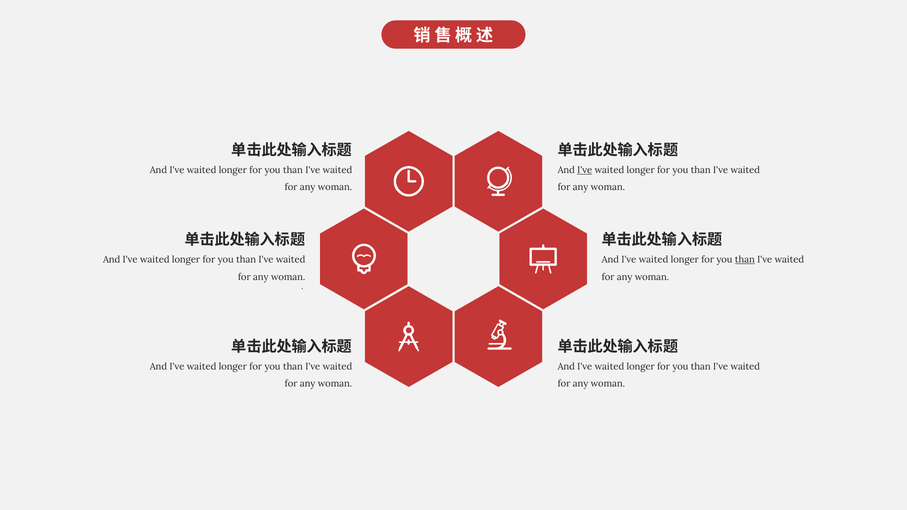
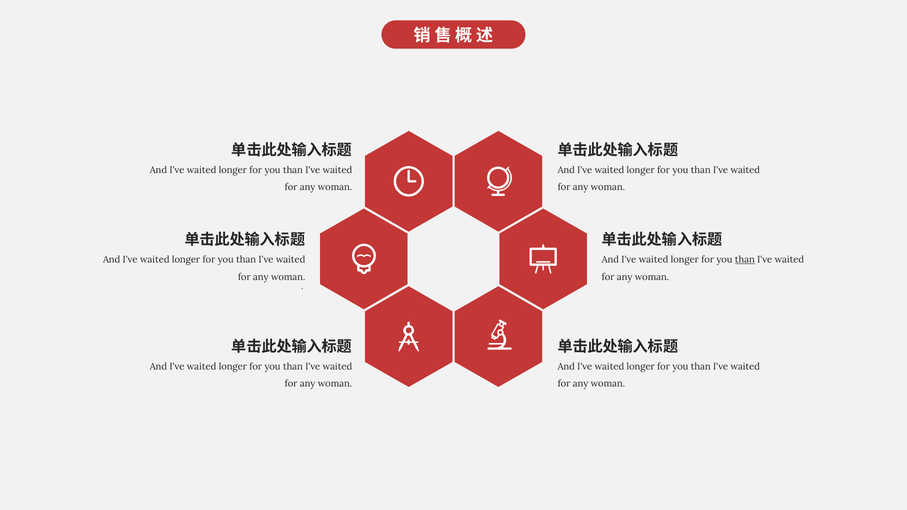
I've underline: present -> none (585, 170)
